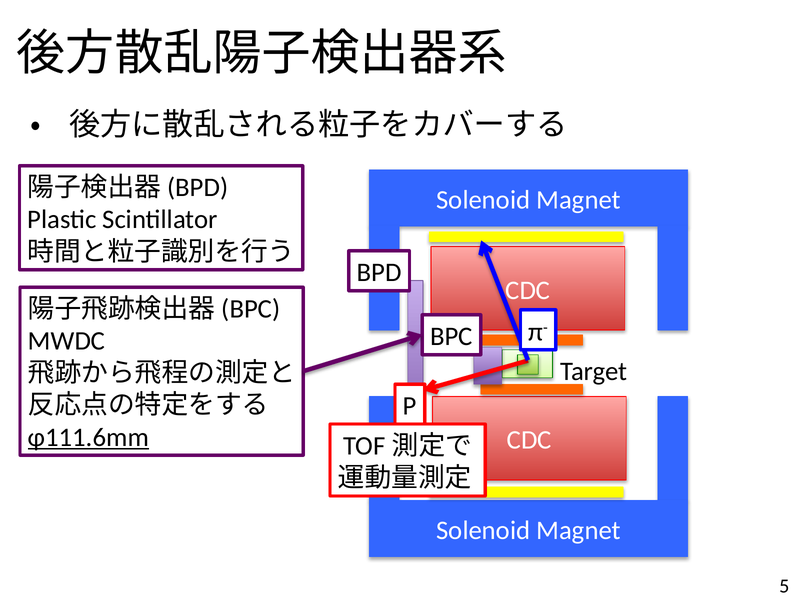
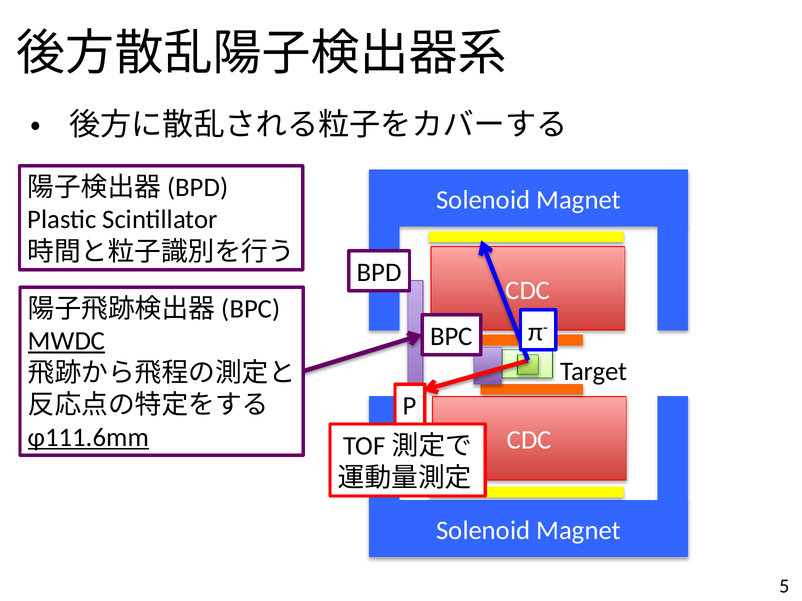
MWDC underline: none -> present (67, 341)
